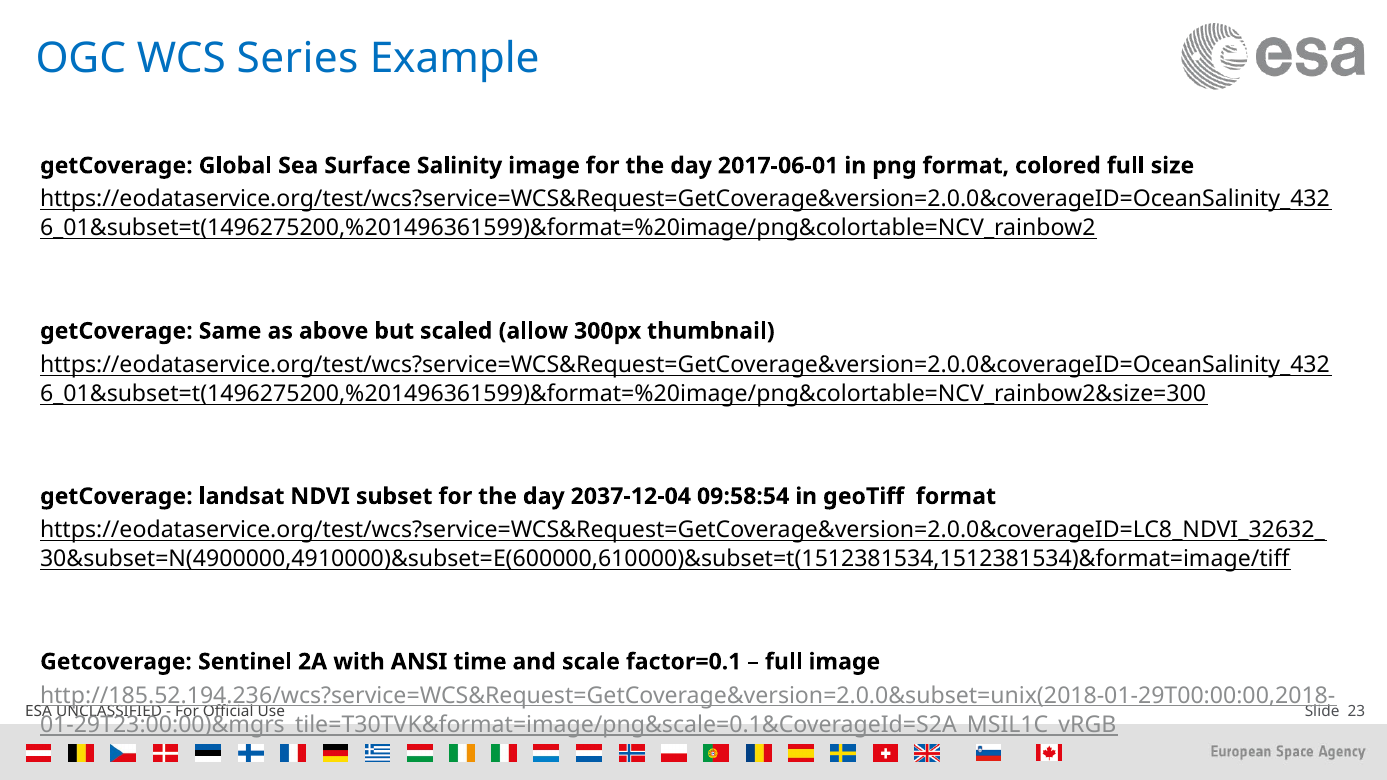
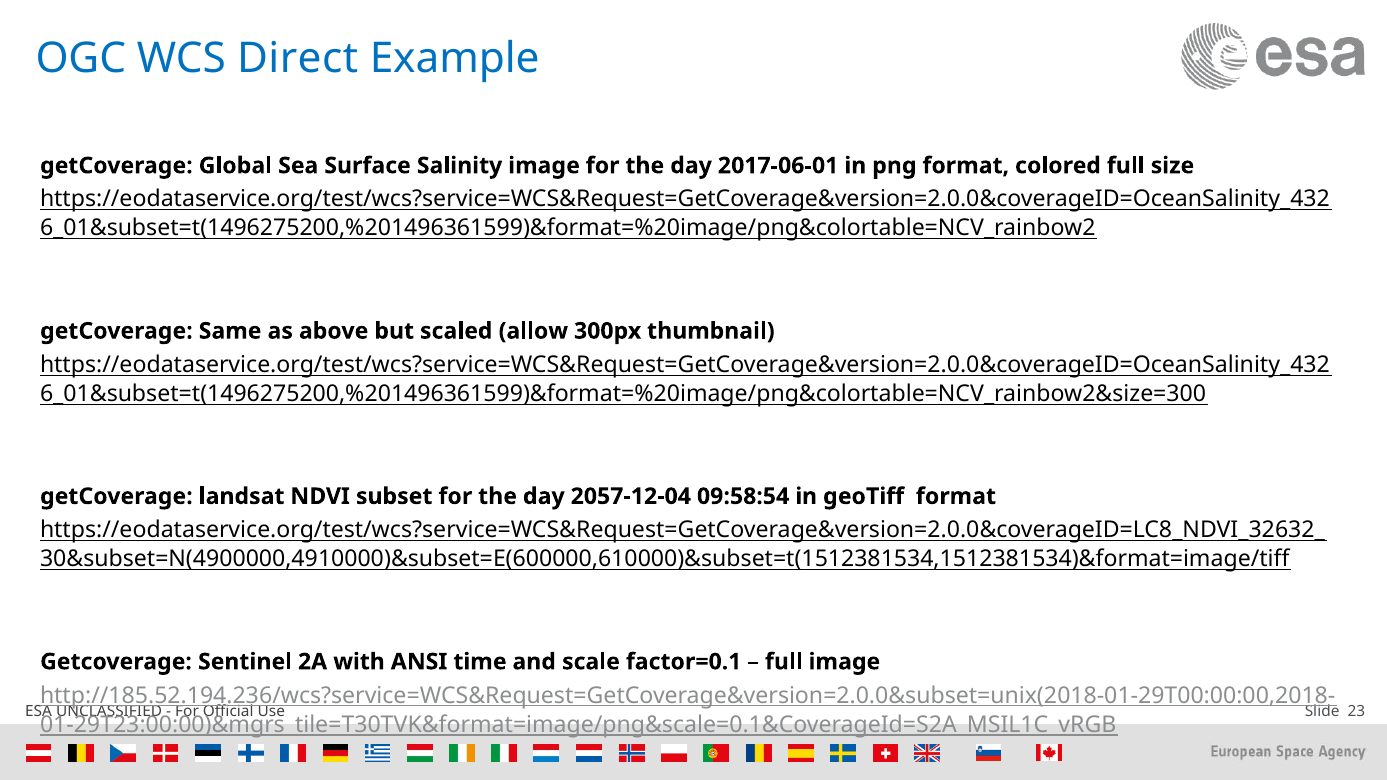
Series: Series -> Direct (298, 58)
2037-12-04: 2037-12-04 -> 2057-12-04 (631, 497)
